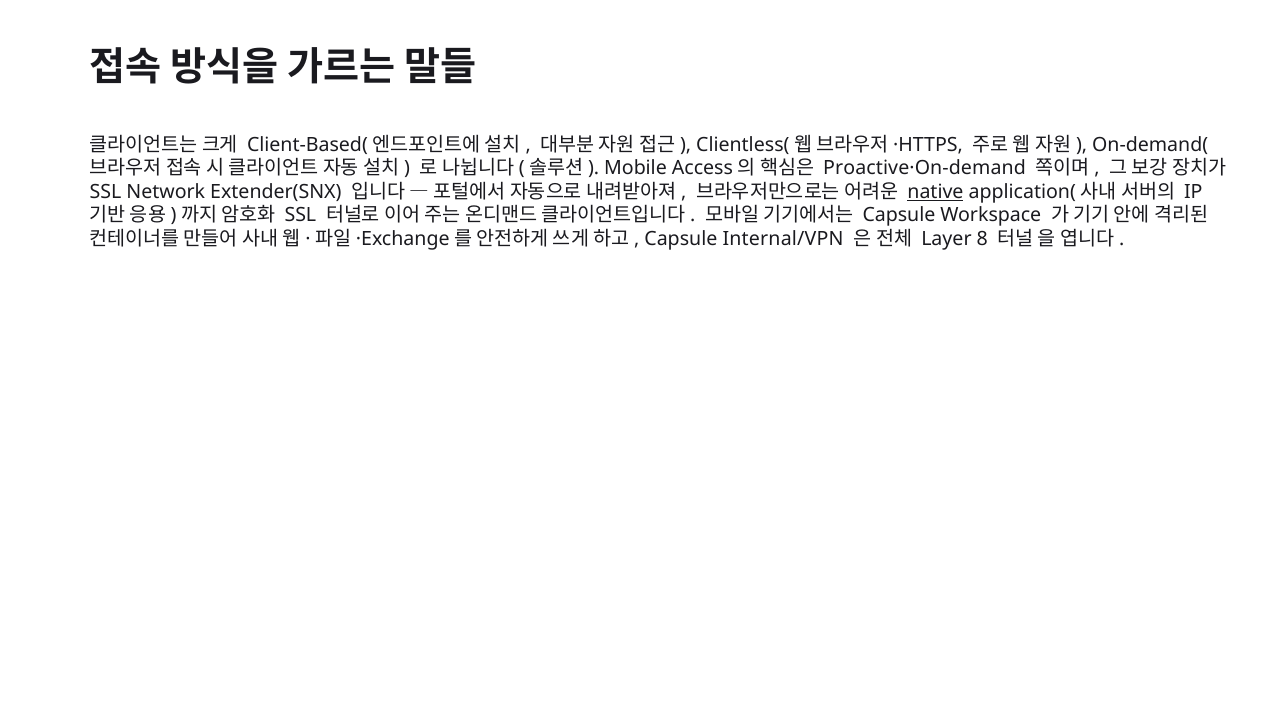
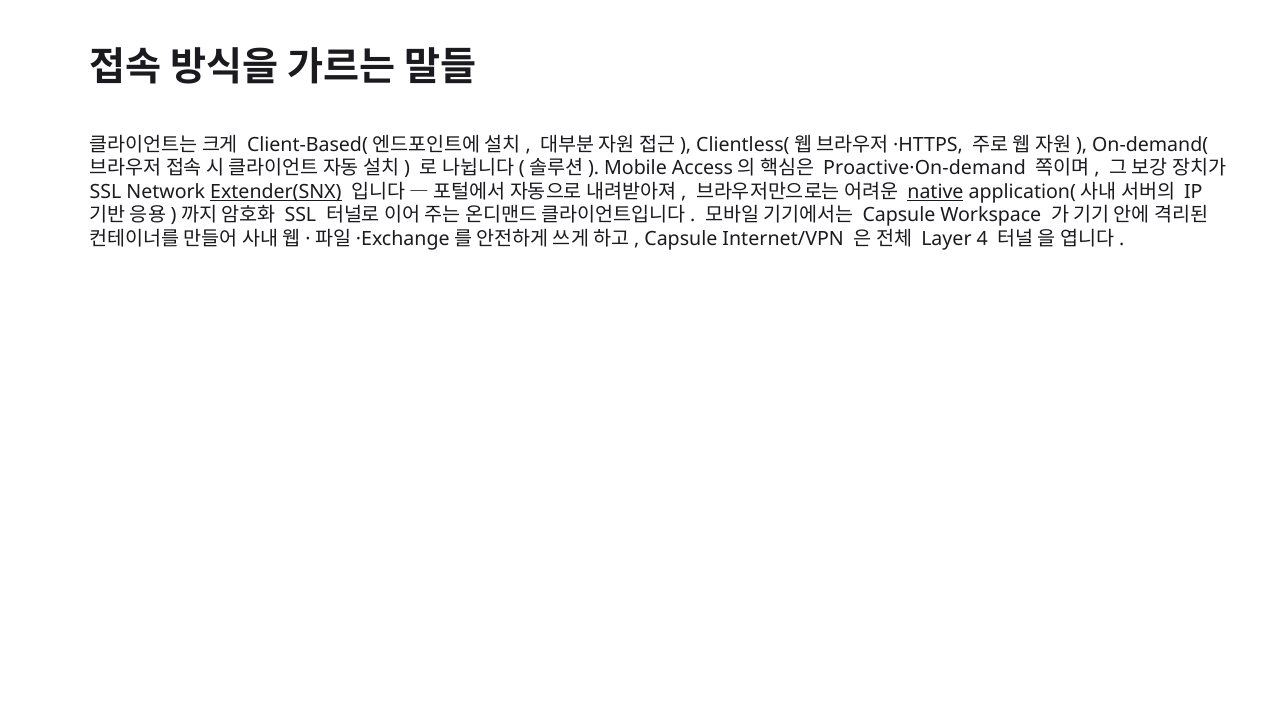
Extender(SNX underline: none -> present (276, 192)
Internal/VPN: Internal/VPN -> Internet/VPN (783, 239)
8: 8 -> 4 (982, 239)
